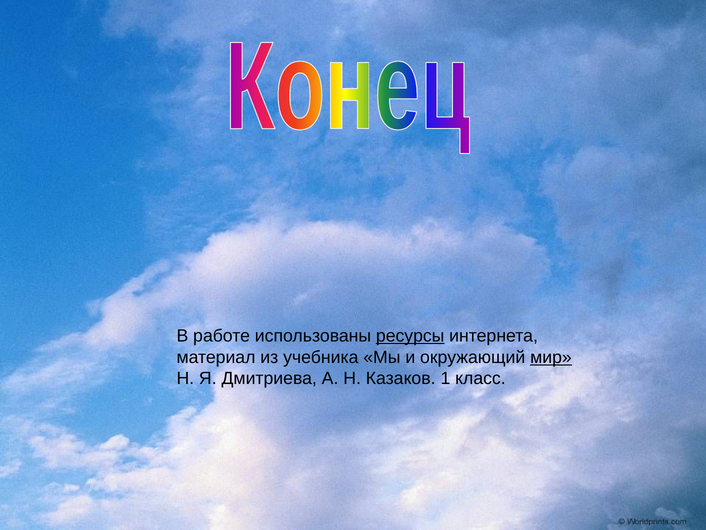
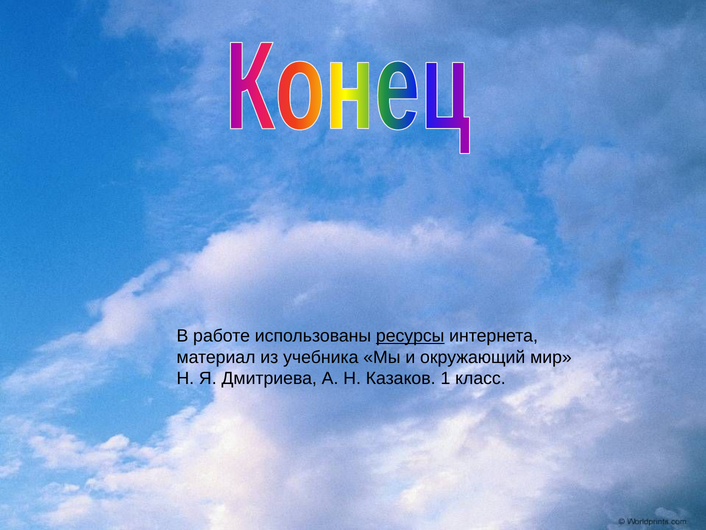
мир underline: present -> none (551, 357)
